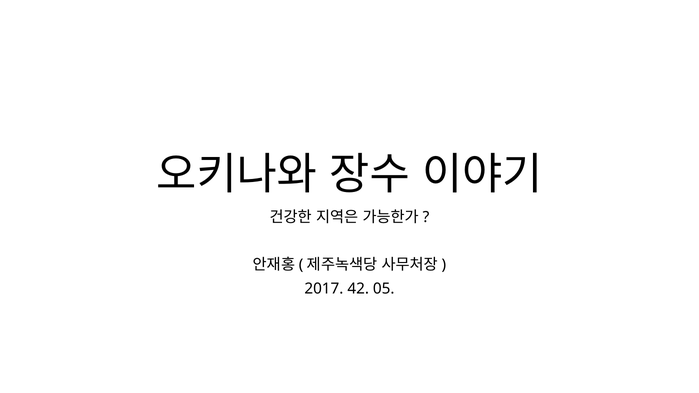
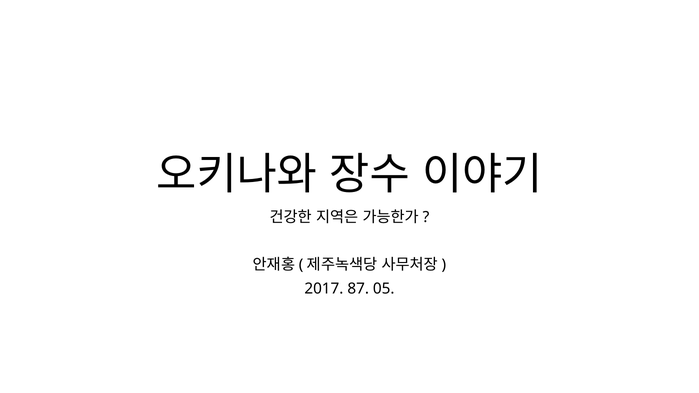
42: 42 -> 87 (358, 289)
